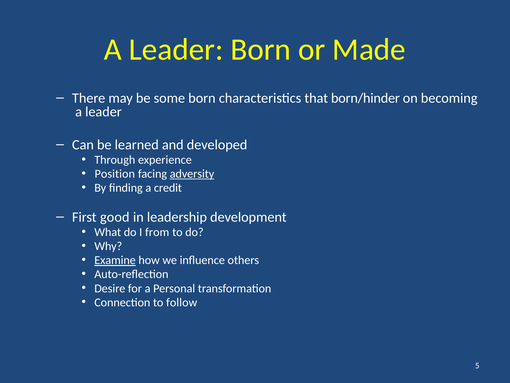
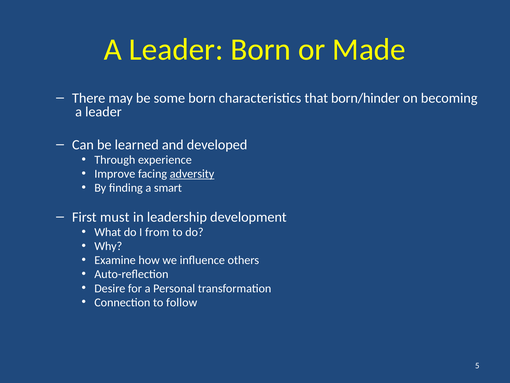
Position: Position -> Improve (115, 174)
credit: credit -> smart (168, 188)
good: good -> must (115, 217)
Examine underline: present -> none (115, 260)
